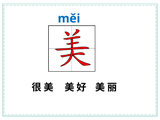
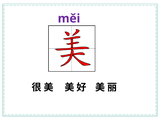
měi colour: blue -> purple (69, 19)
